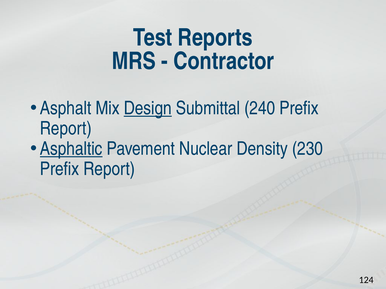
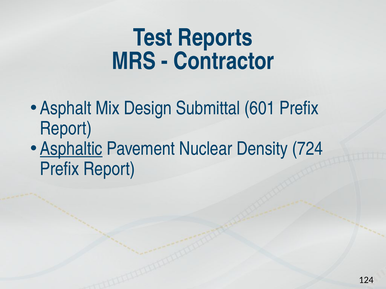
Design underline: present -> none (148, 108)
240: 240 -> 601 (260, 108)
230: 230 -> 724 (307, 149)
